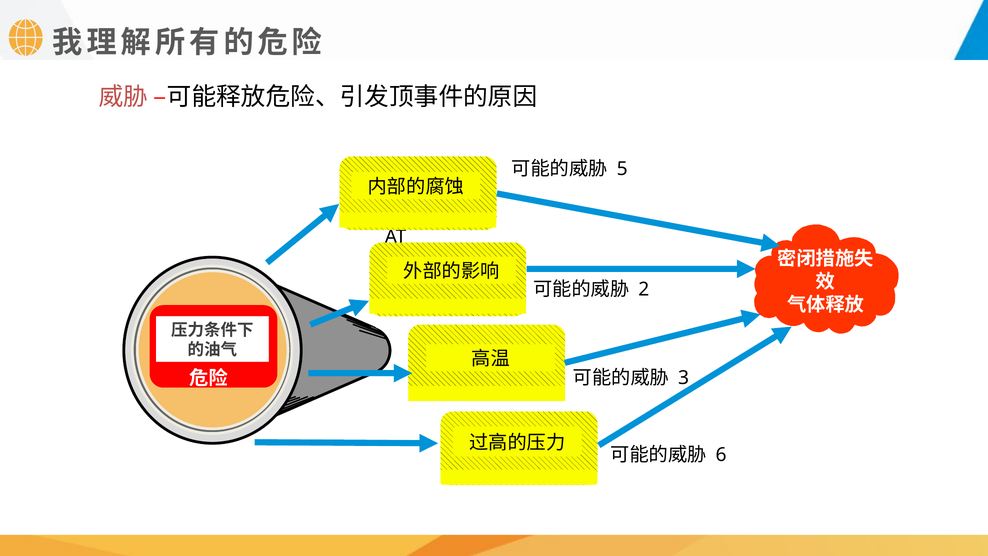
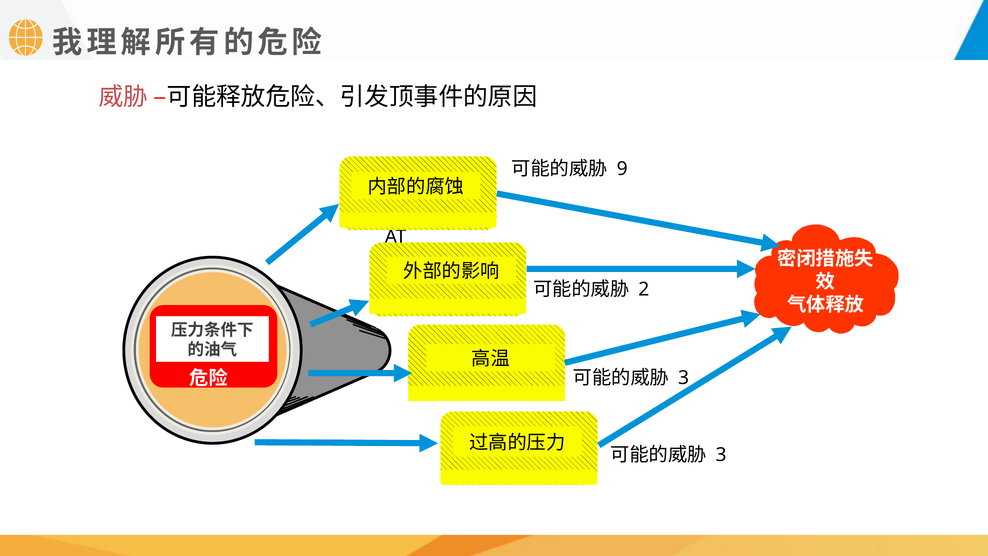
5: 5 -> 9 (622, 169)
6: 6 -> 3 (721, 455)
